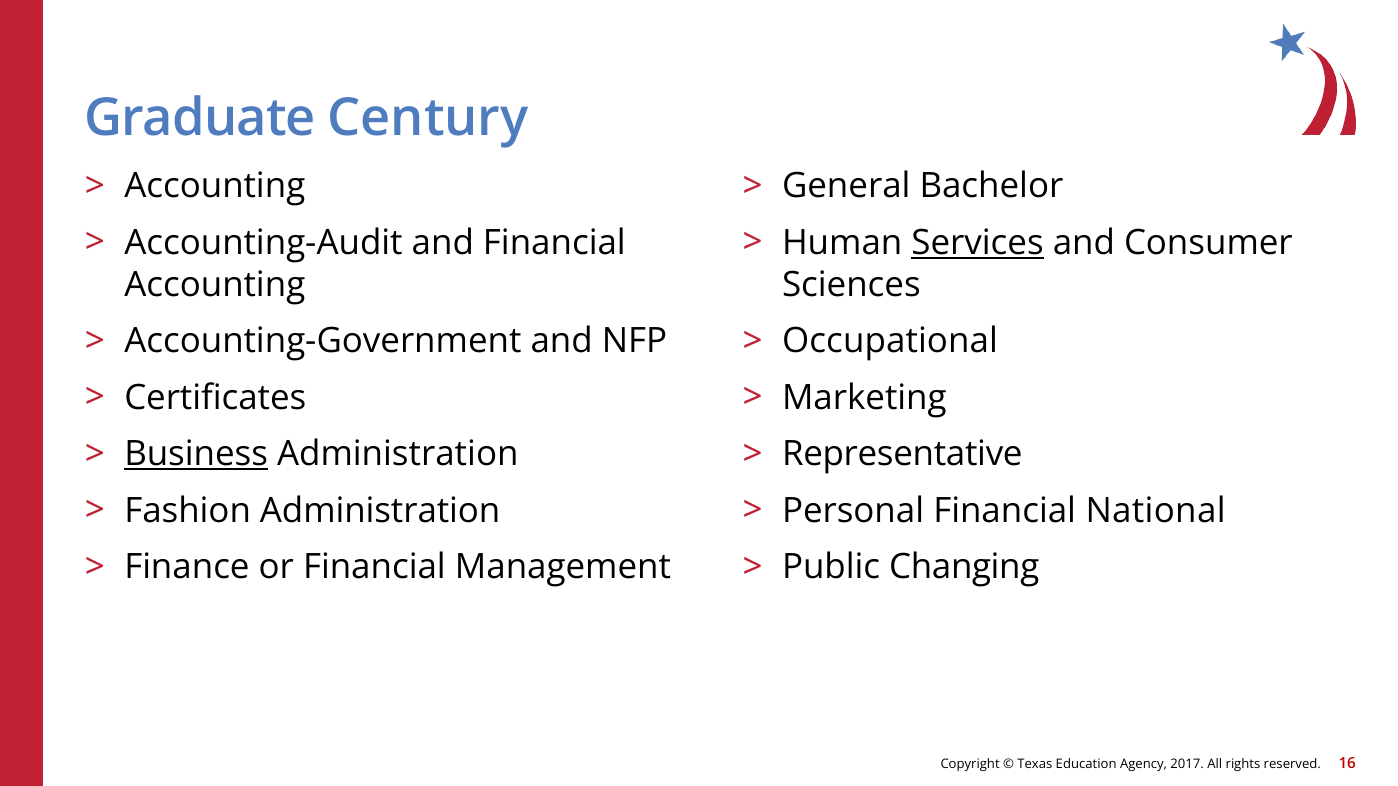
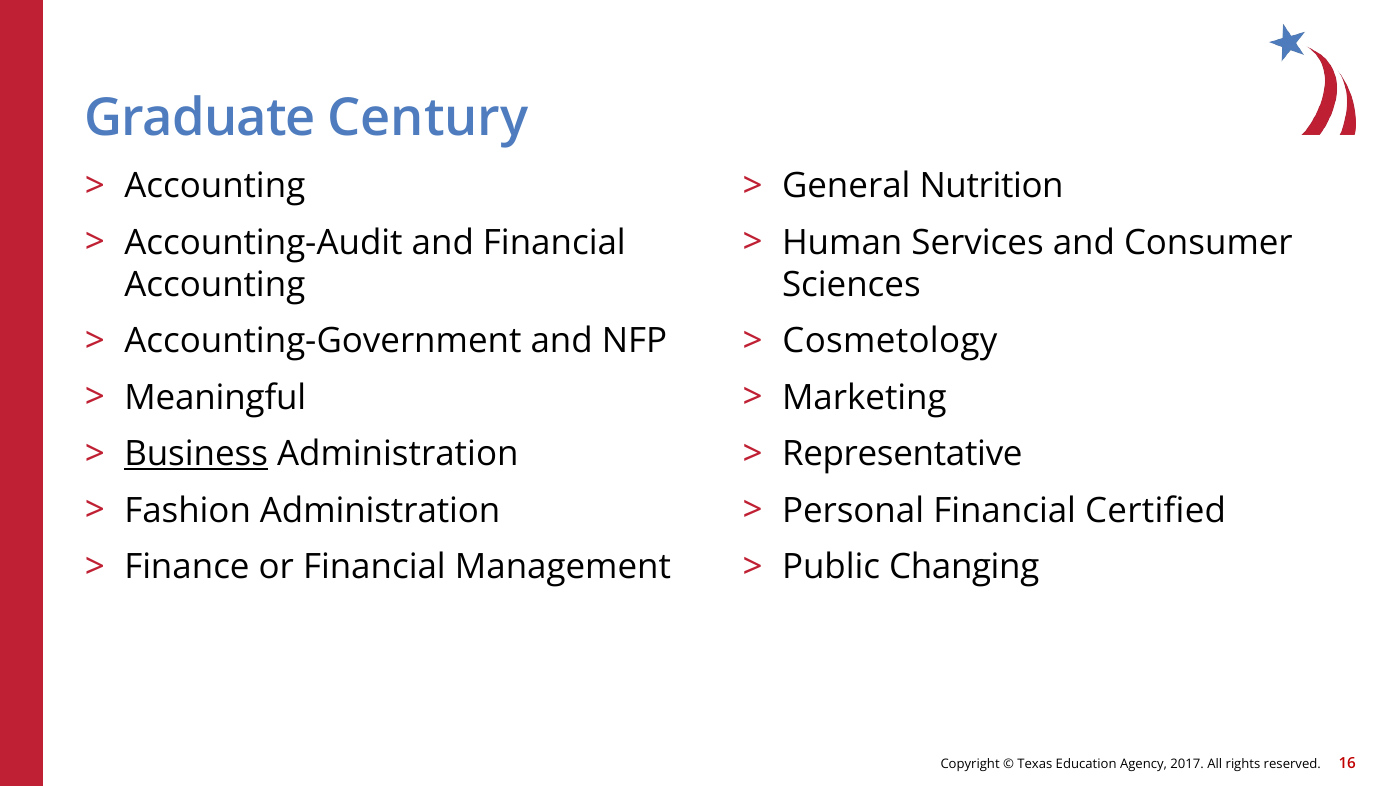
Bachelor: Bachelor -> Nutrition (992, 186)
Services underline: present -> none (978, 243)
Occupational: Occupational -> Cosmetology (890, 341)
Certificates: Certificates -> Meaningful (215, 398)
National: National -> Certified (1156, 511)
